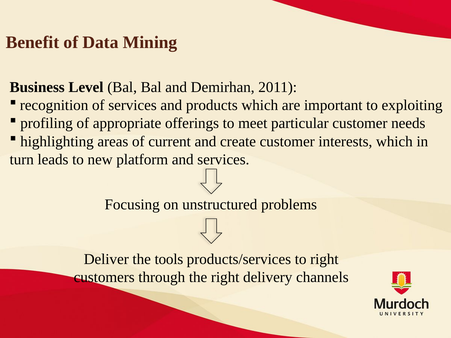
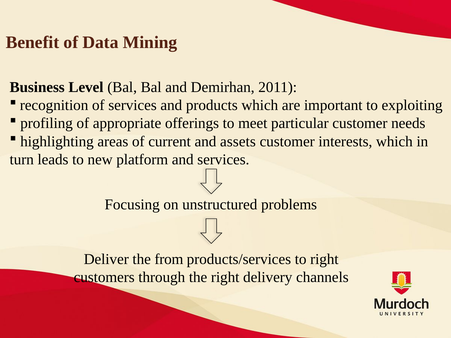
create: create -> assets (238, 141)
tools: tools -> from (169, 260)
